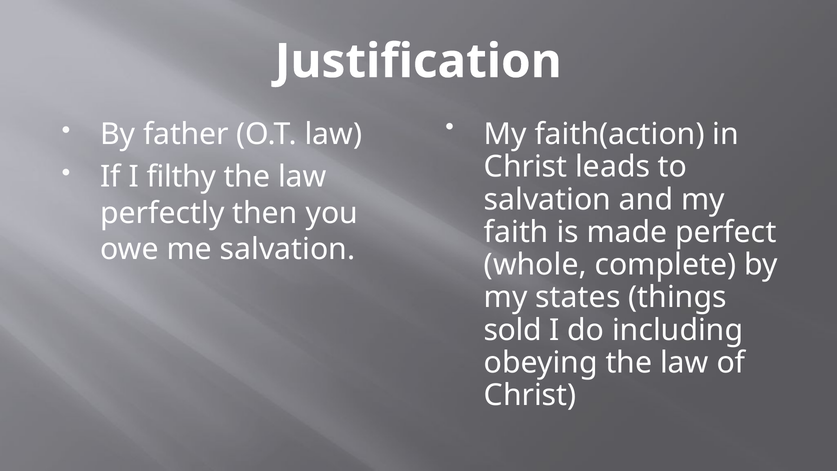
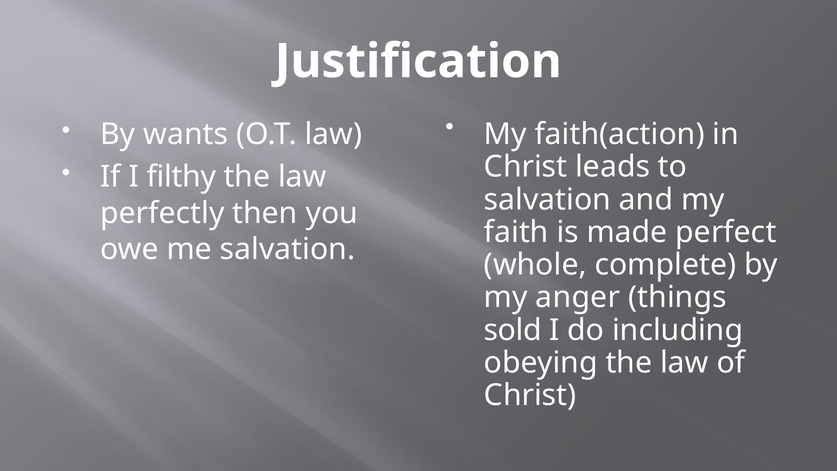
father: father -> wants (186, 134)
states: states -> anger (578, 297)
